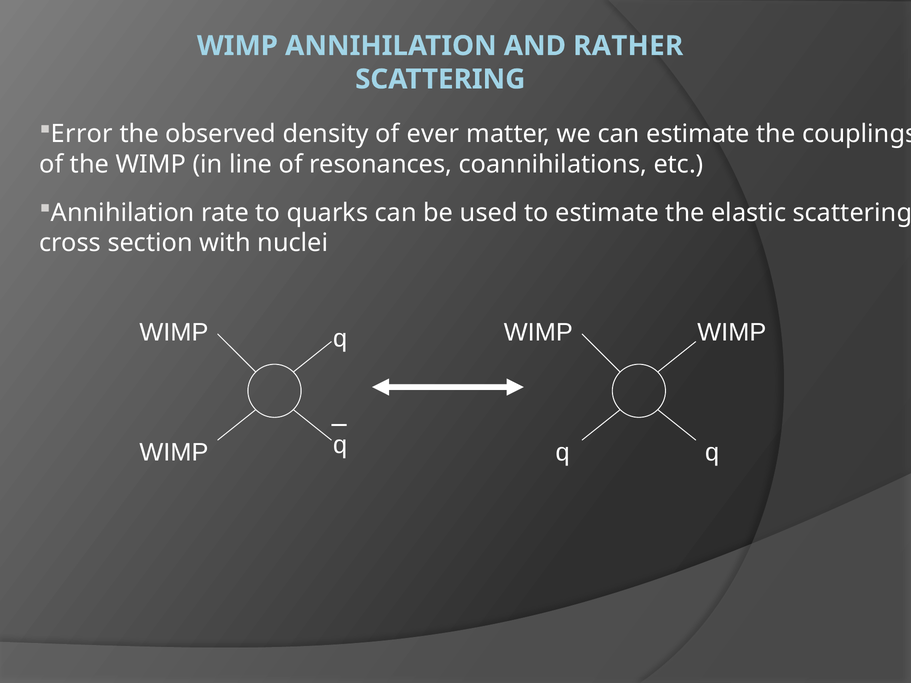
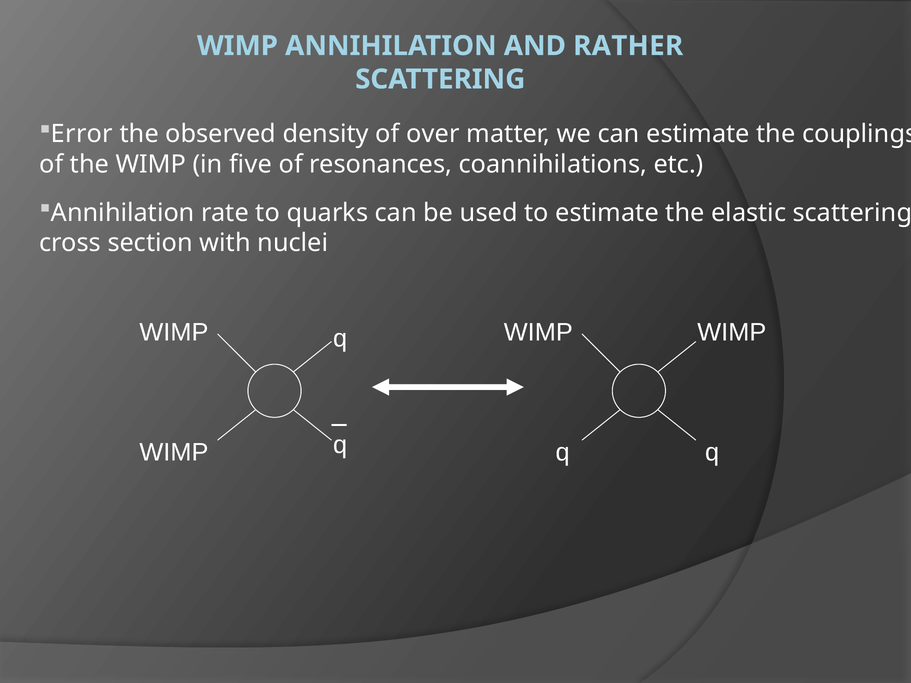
ever: ever -> over (433, 134)
line: line -> five (251, 164)
